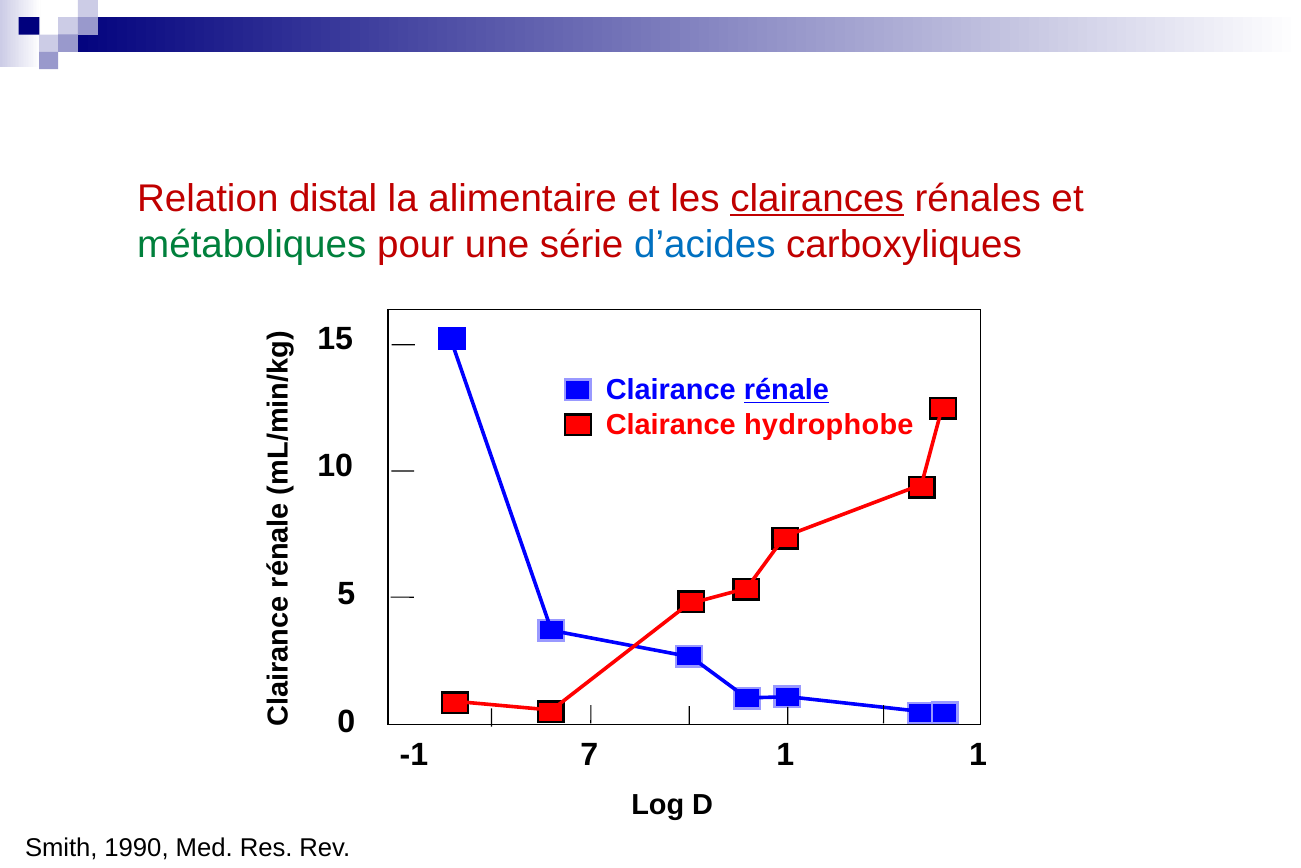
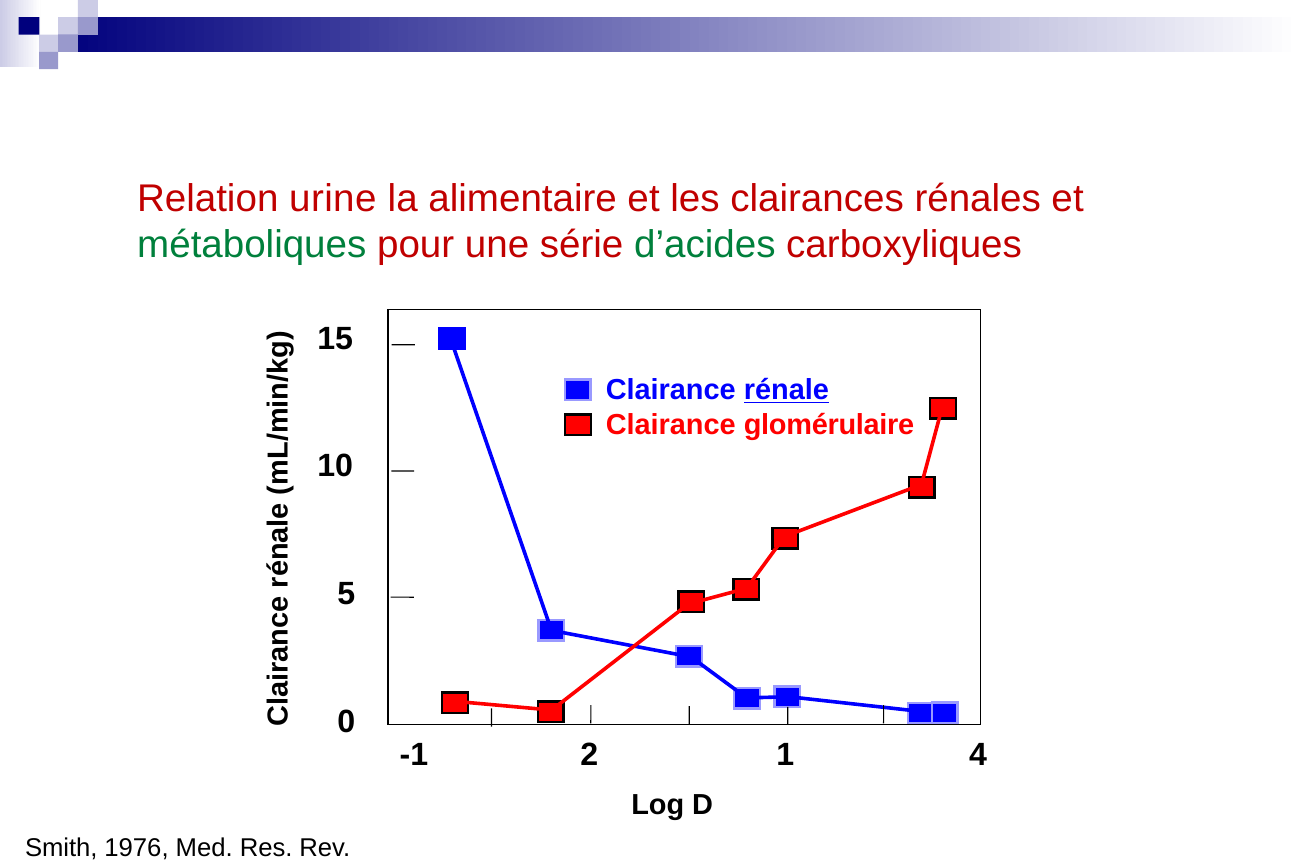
distal: distal -> urine (333, 199)
clairances underline: present -> none (817, 199)
d’acides colour: blue -> green (705, 245)
hydrophobe: hydrophobe -> glomérulaire (829, 424)
7: 7 -> 2 (589, 754)
1 1: 1 -> 4 (978, 754)
1990: 1990 -> 1976 (137, 847)
